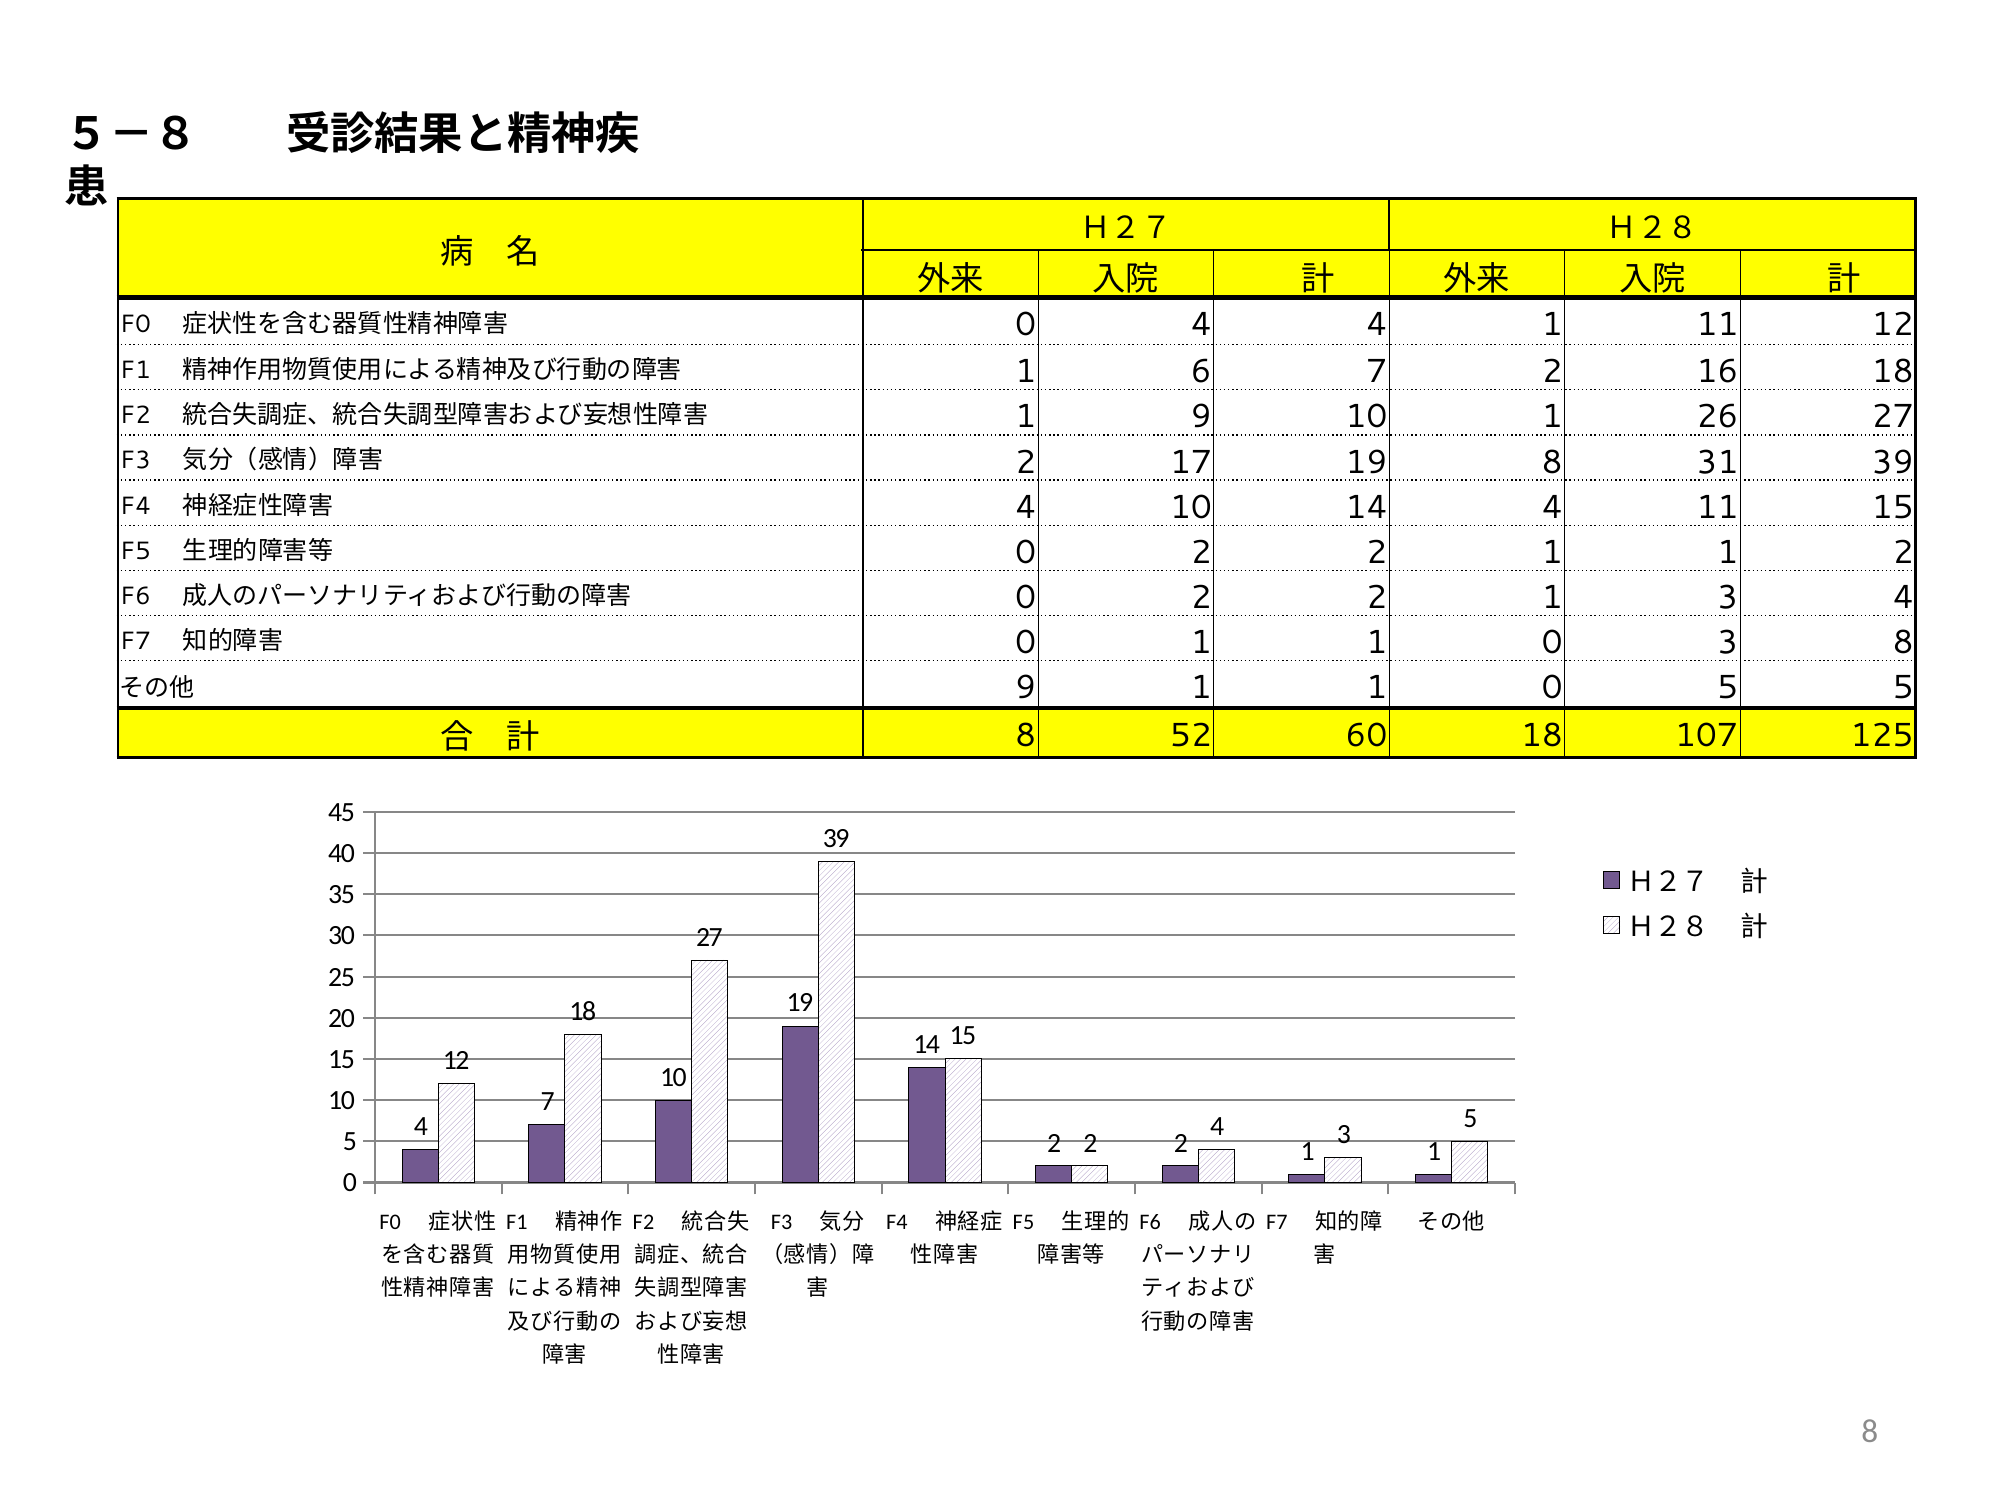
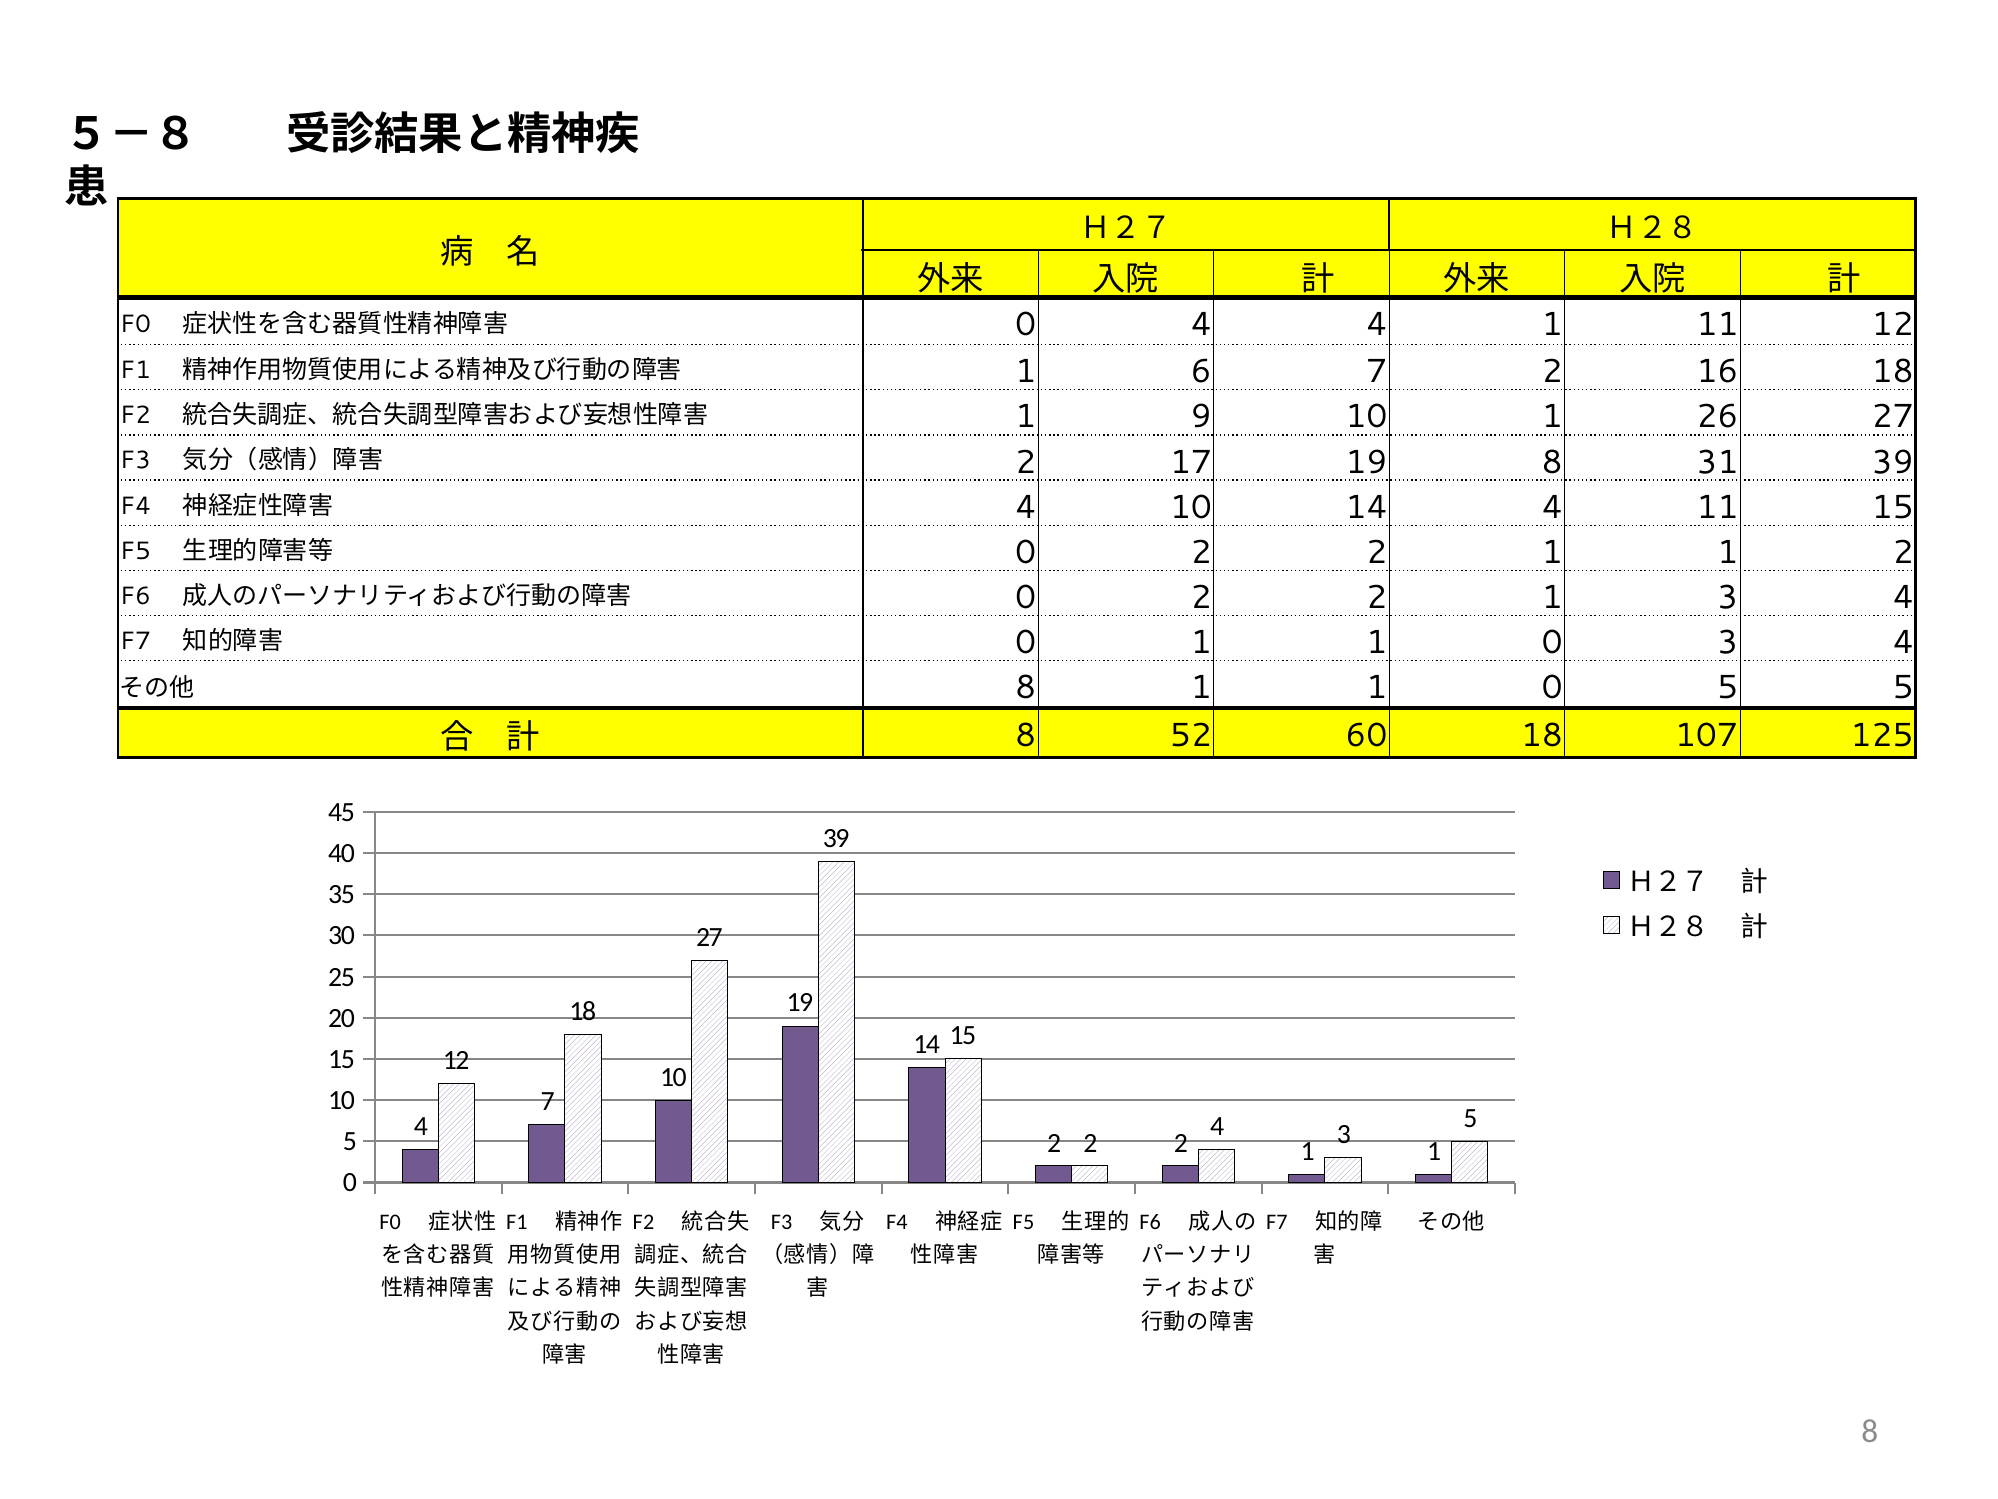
0 3 8: 8 -> 4 (1903, 643)
9: 9 -> 8 (1026, 688)
